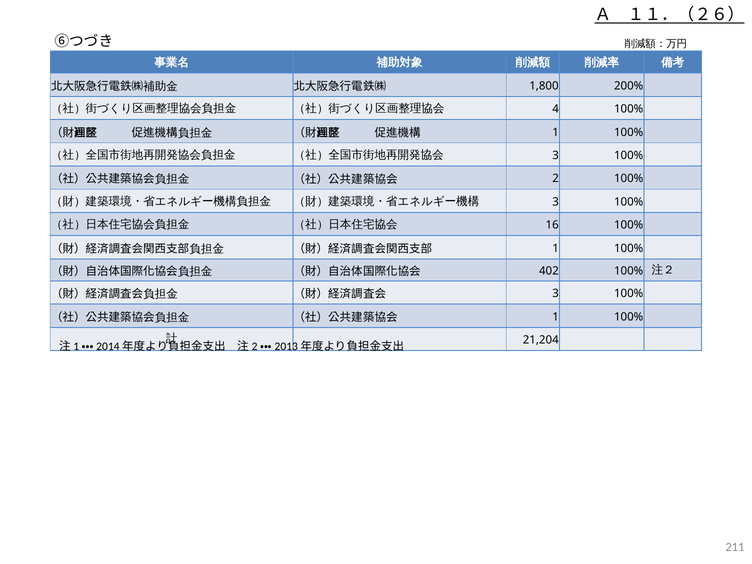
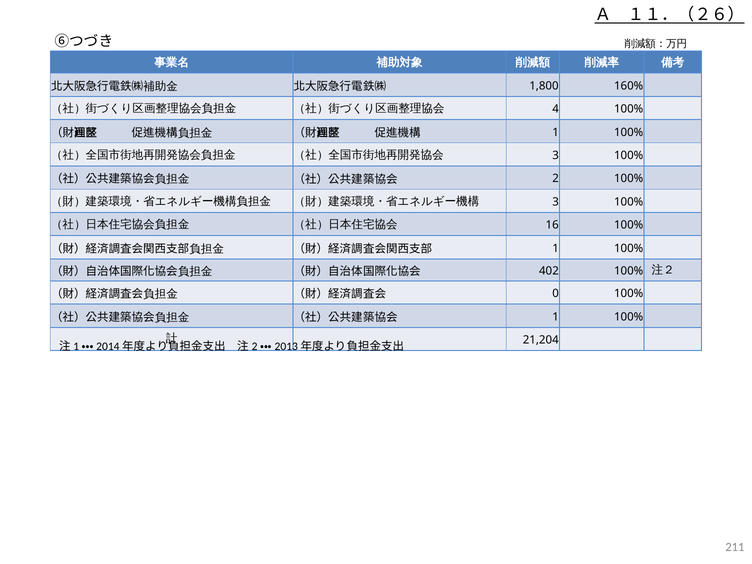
200%: 200% -> 160% (629, 86)
3: 3 -> 0 (556, 294)
